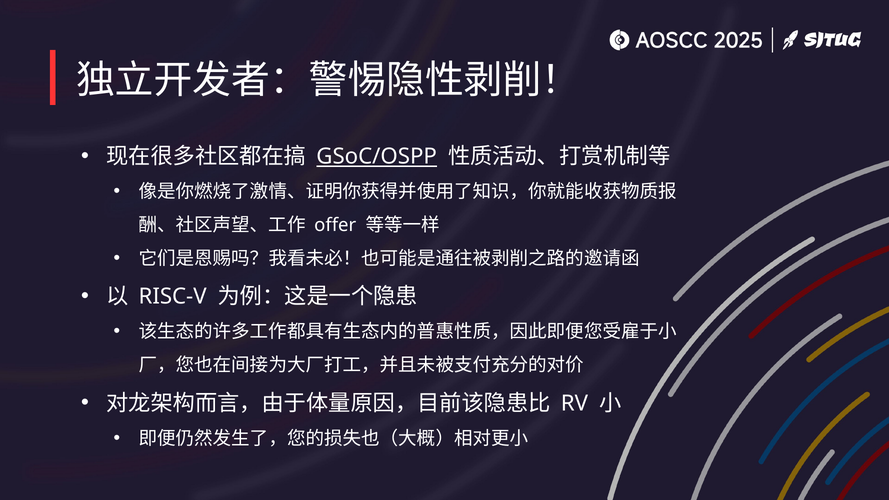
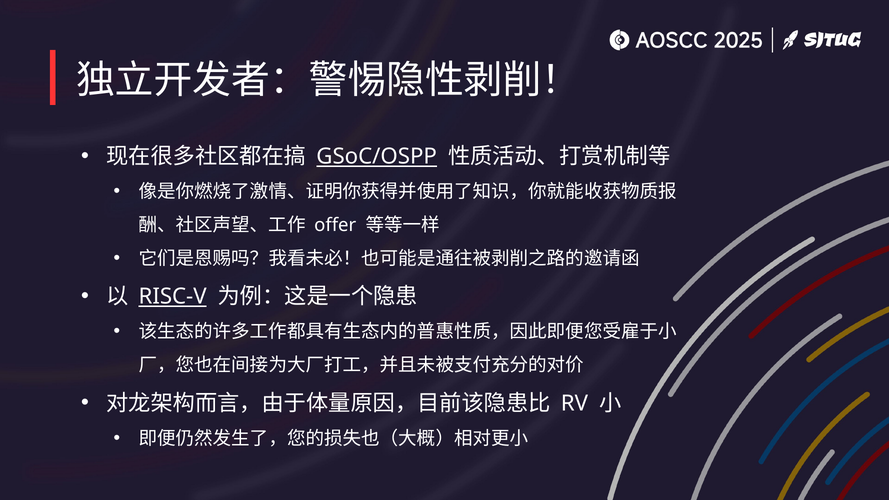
RISC-V underline: none -> present (173, 297)
